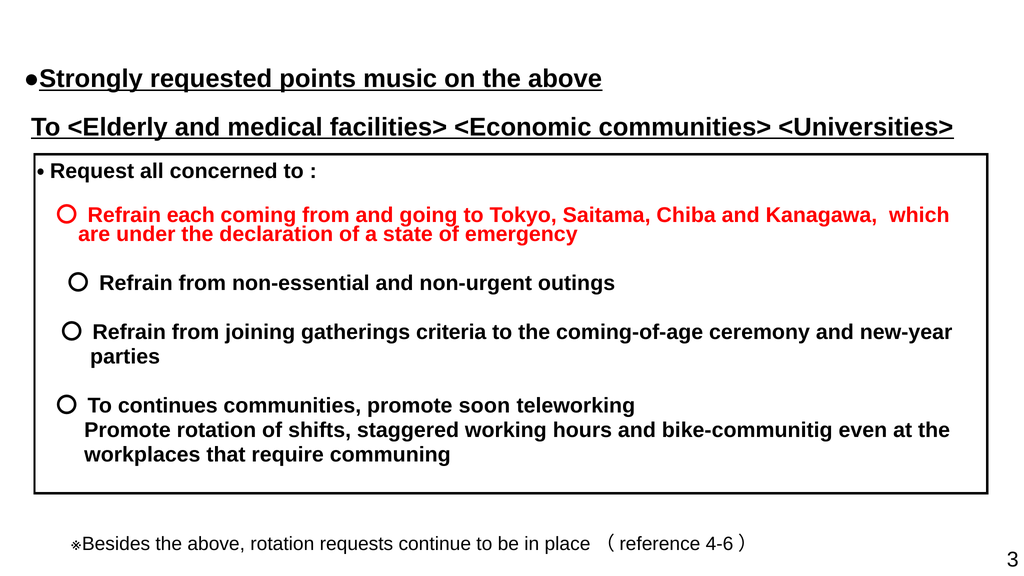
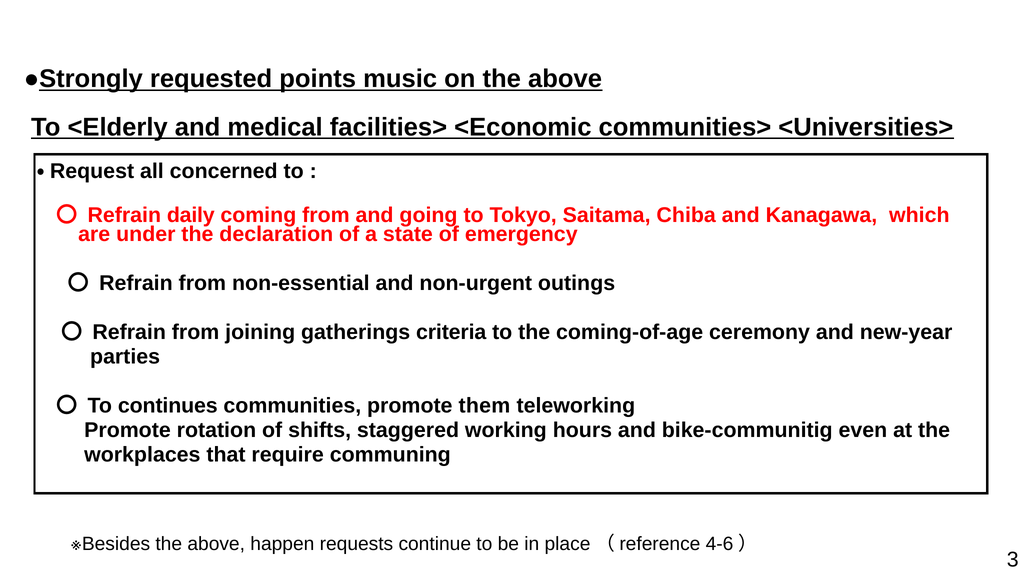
each: each -> daily (191, 215)
soon: soon -> them (484, 406)
above rotation: rotation -> happen (282, 544)
